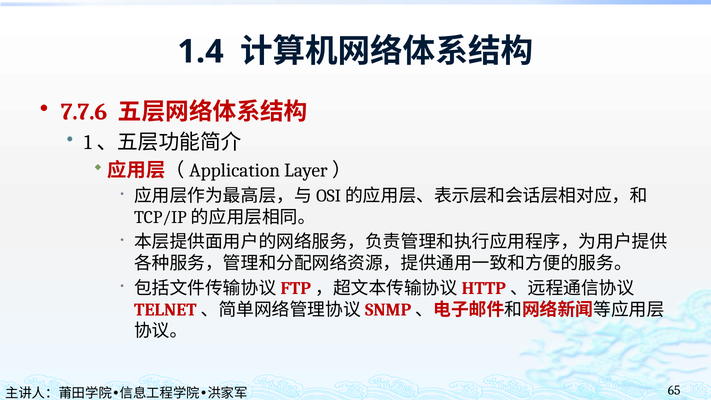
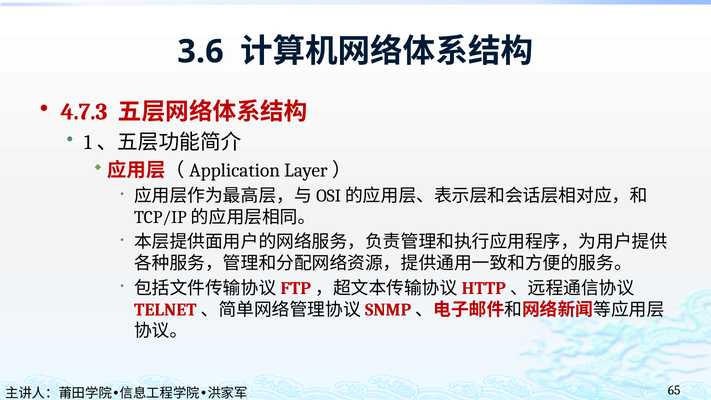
1.4: 1.4 -> 3.6 (201, 52)
7.7.6: 7.7.6 -> 4.7.3 (84, 112)
